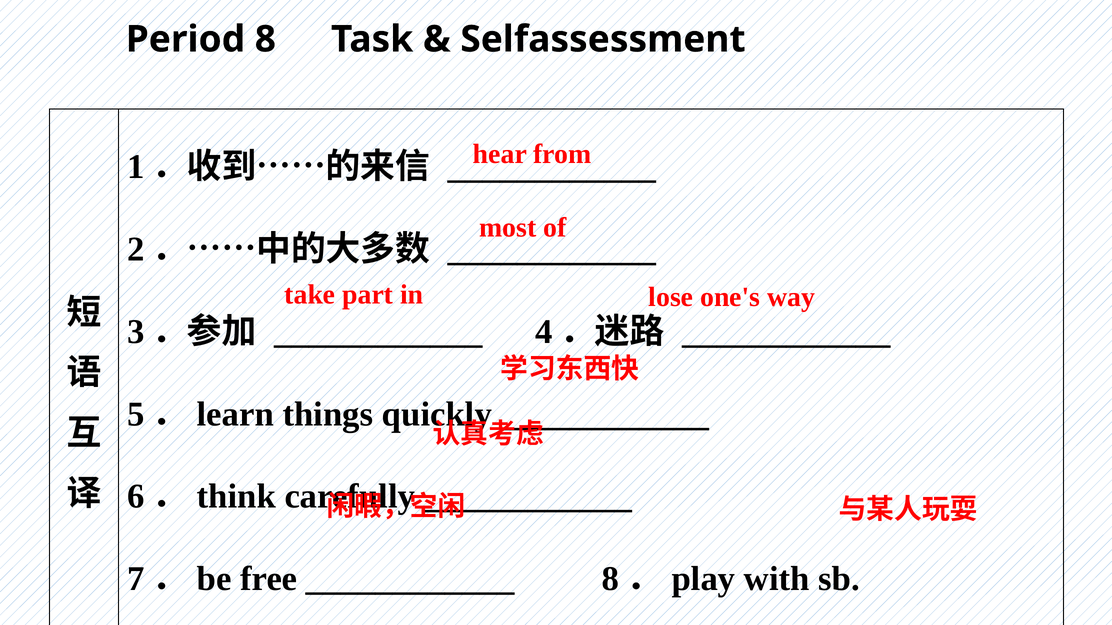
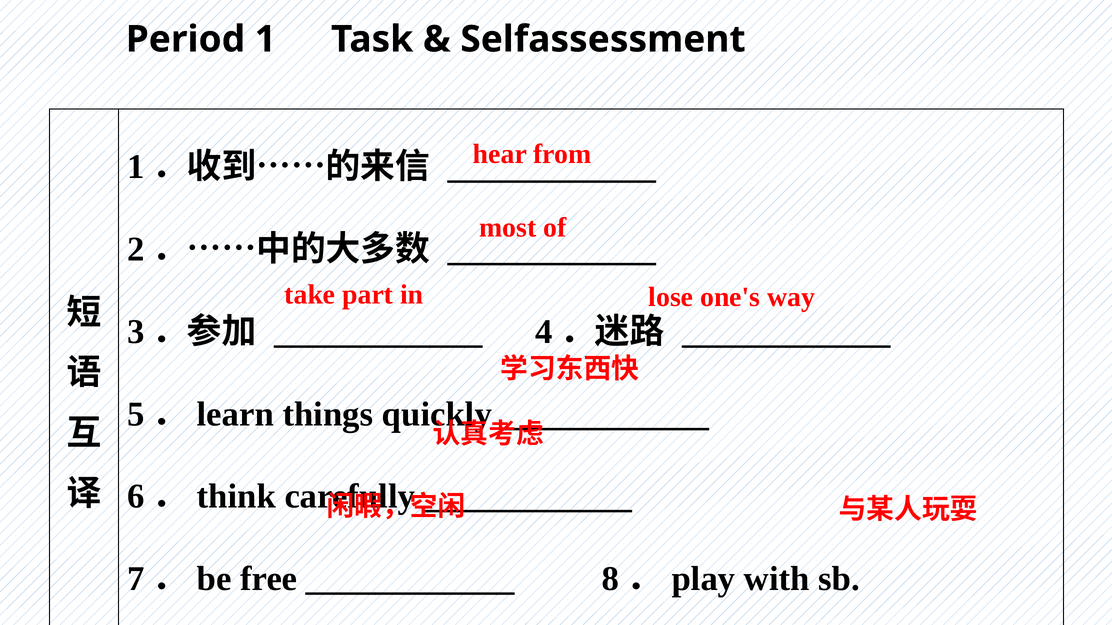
Period 8: 8 -> 1 (265, 39)
